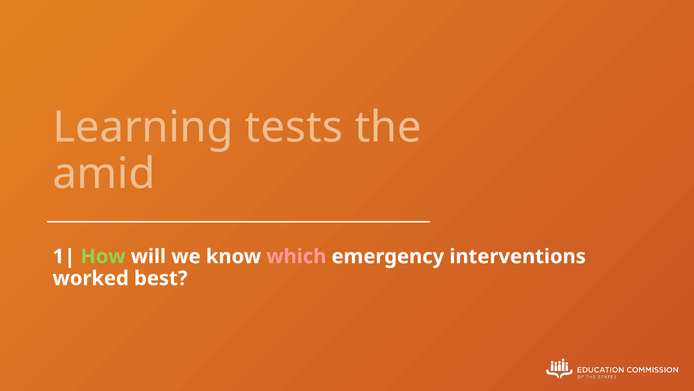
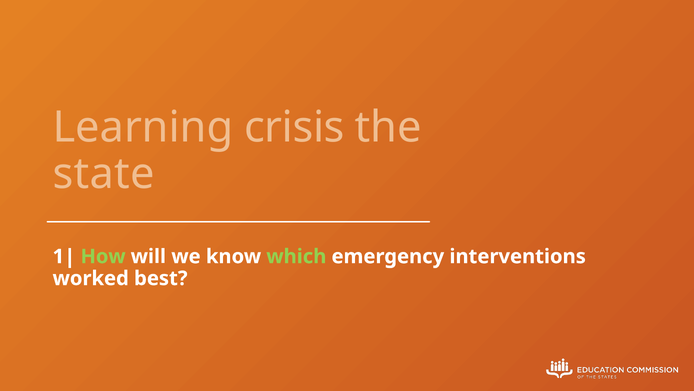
tests: tests -> crisis (294, 127)
amid: amid -> state (104, 174)
which colour: pink -> light green (296, 256)
